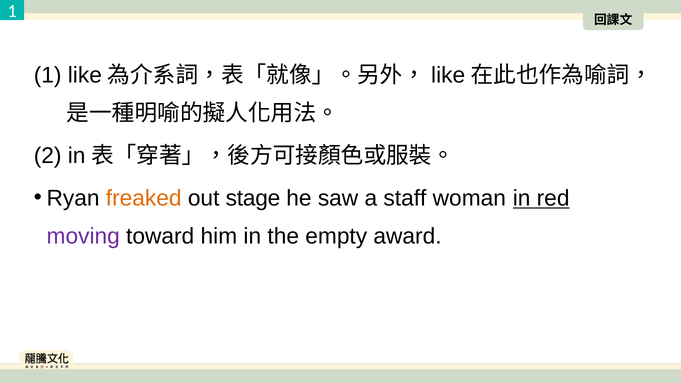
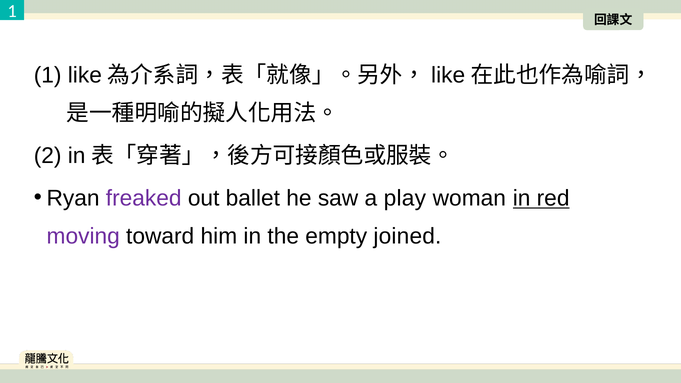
freaked colour: orange -> purple (144, 198)
stage: stage -> ballet (253, 198)
staff: staff -> play (405, 198)
award: award -> joined (407, 236)
